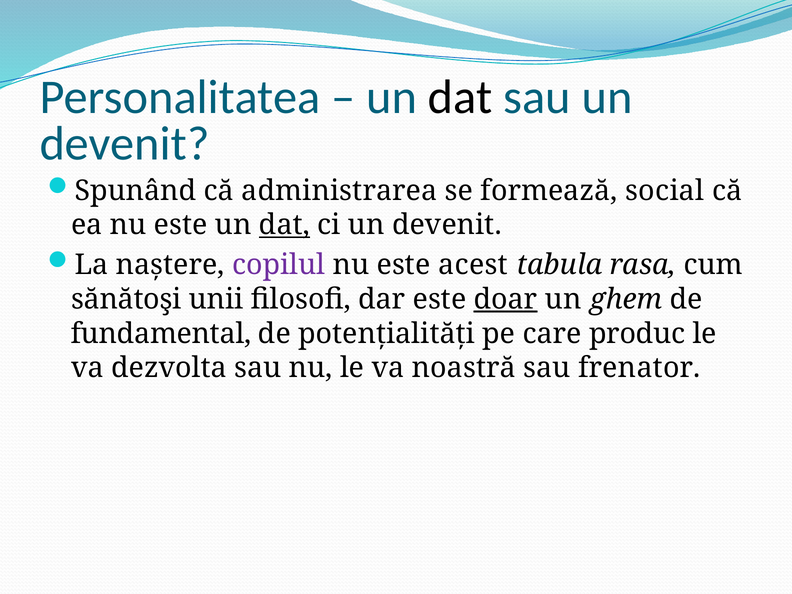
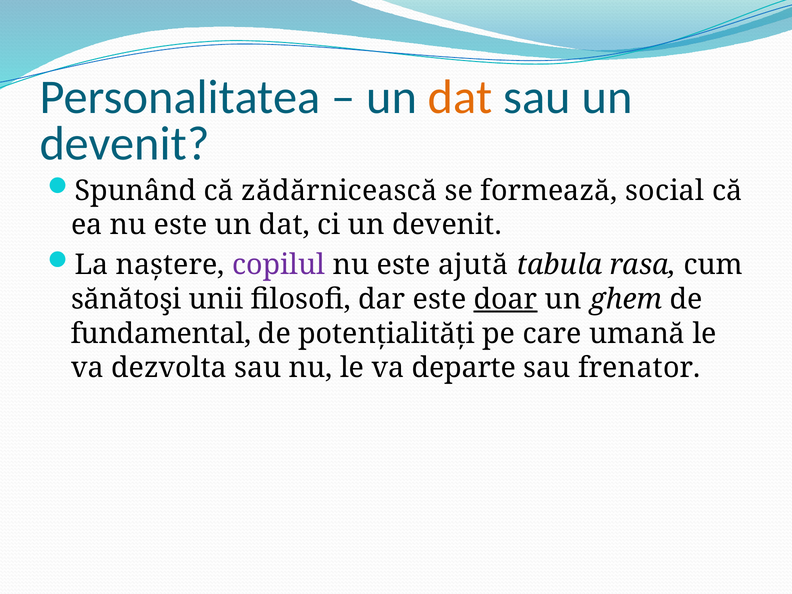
dat colour: black -> orange (460, 98)
administrarea: administrarea -> zădărnicească (339, 191)
dat underline: present -> none (284, 225)
acest: acest -> ajută (473, 265)
produc: produc -> umană (637, 334)
noastră: noastră -> departe (464, 368)
